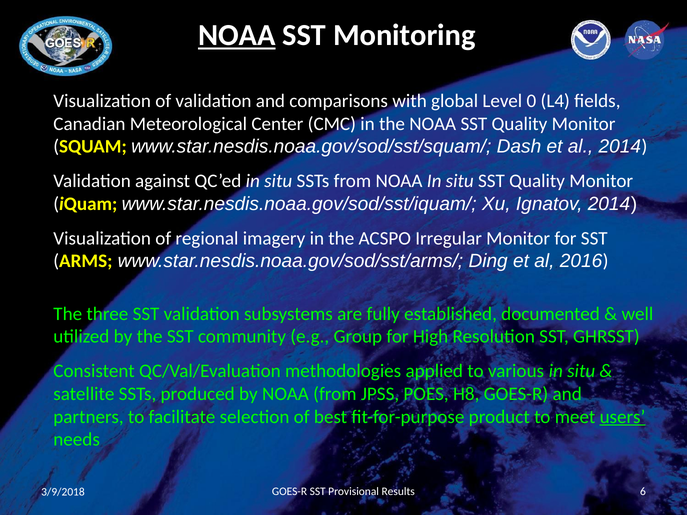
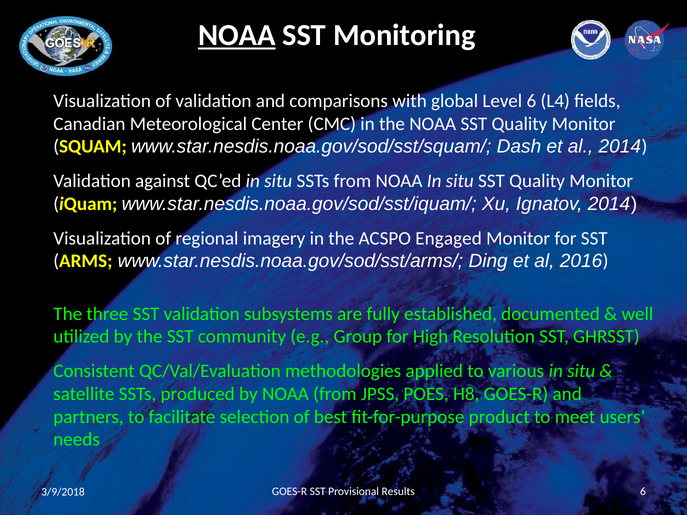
Level 0: 0 -> 6 (531, 101)
Irregular: Irregular -> Engaged (449, 238)
users underline: present -> none (622, 417)
